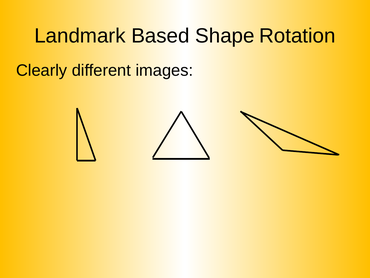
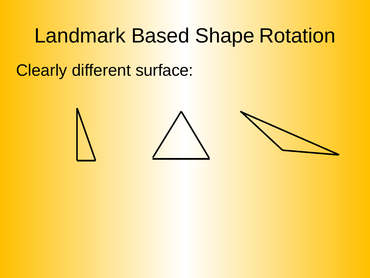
images: images -> surface (164, 70)
